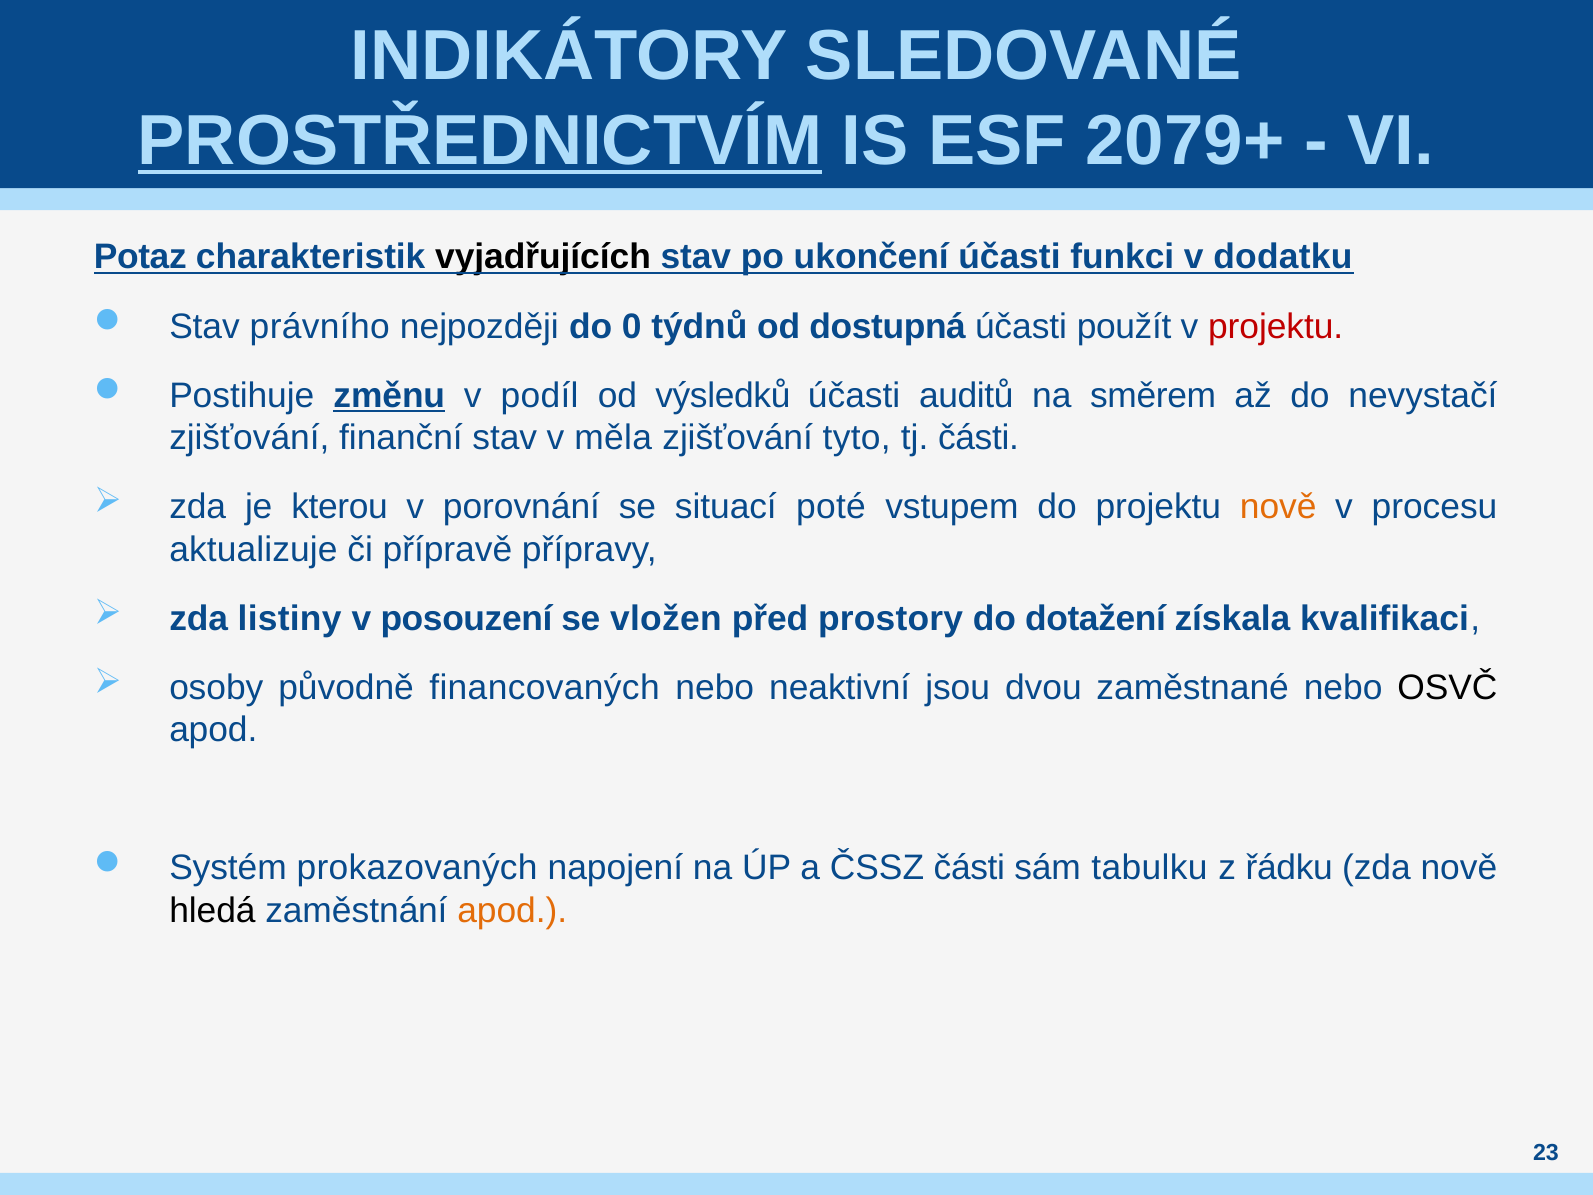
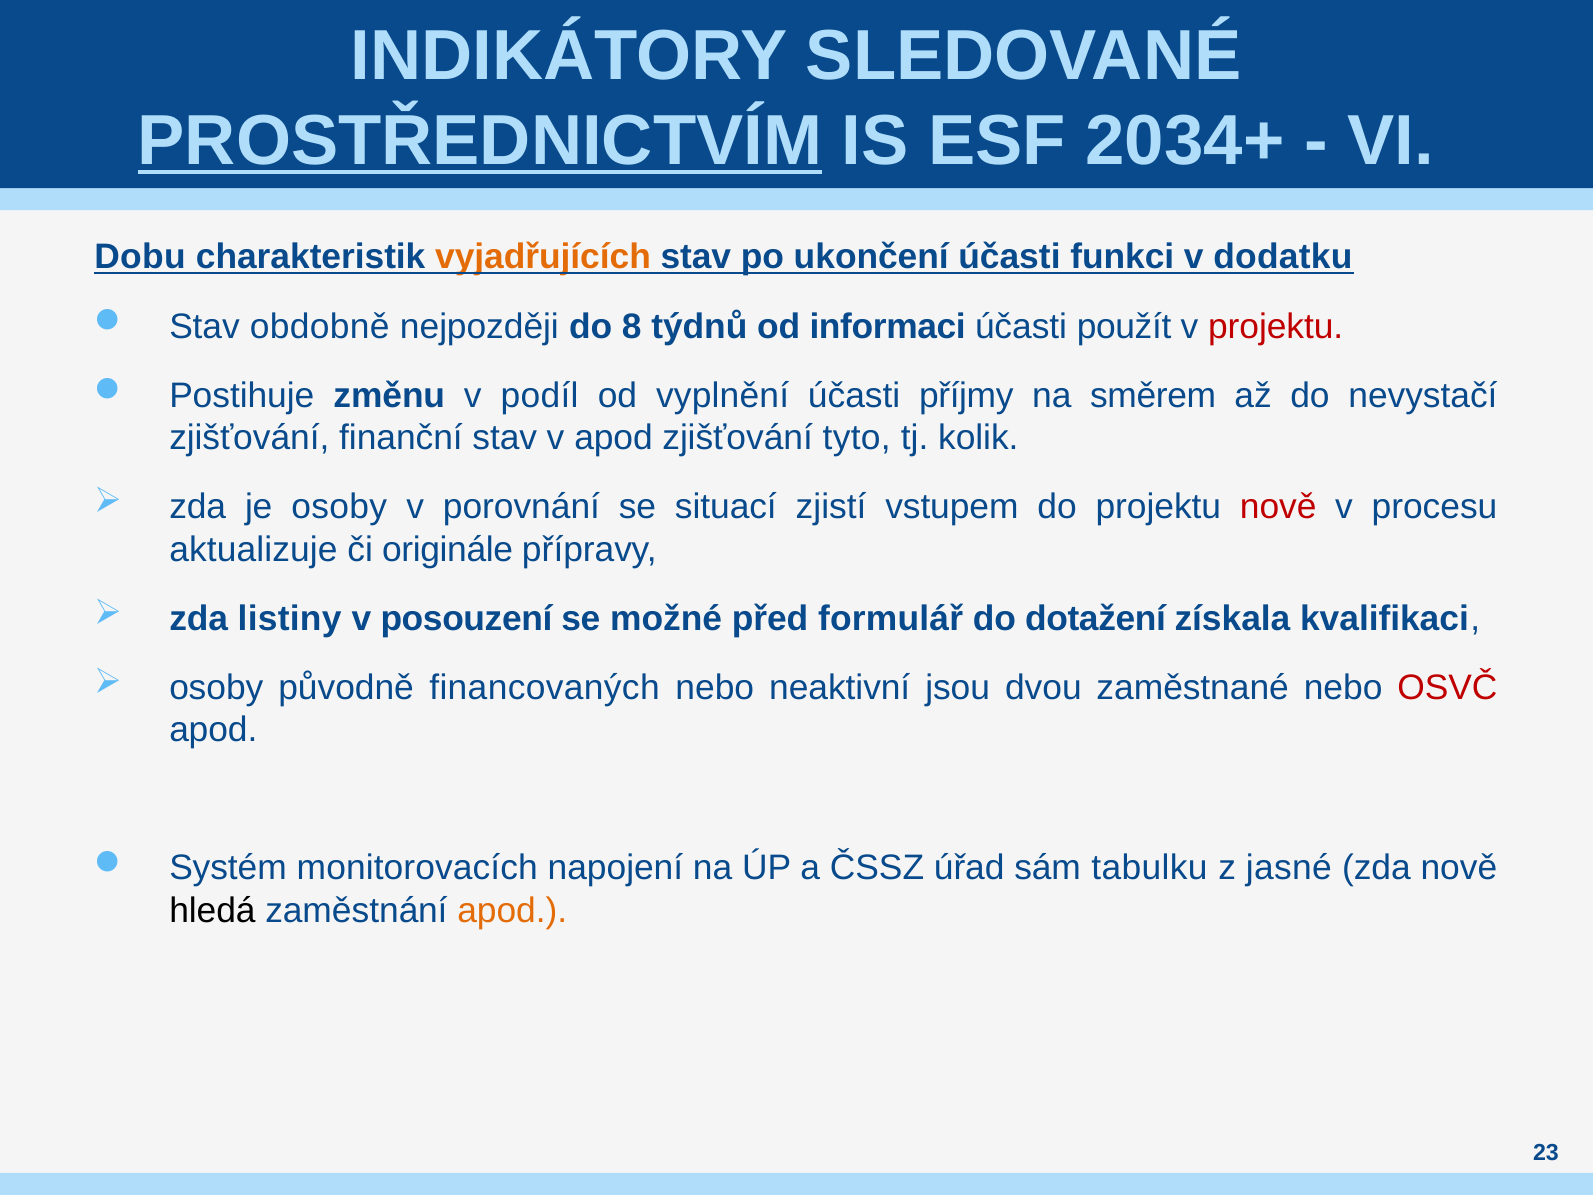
2079+: 2079+ -> 2034+ (1185, 141)
Potaz: Potaz -> Dobu (140, 257)
vyjadřujících colour: black -> orange (543, 257)
právního: právního -> obdobně (320, 326)
0: 0 -> 8 (632, 326)
dostupná: dostupná -> informaci (888, 326)
změnu underline: present -> none (389, 395)
výsledků: výsledků -> vyplnění (723, 395)
auditů: auditů -> příjmy (966, 395)
v měla: měla -> apod (613, 438)
tj části: části -> kolik (978, 438)
je kterou: kterou -> osoby (339, 507)
poté: poté -> zjistí (831, 507)
nově colour: orange -> red (1278, 507)
přípravě: přípravě -> originále (448, 549)
vložen: vložen -> možné (666, 618)
prostory: prostory -> formulář (891, 618)
OSVČ colour: black -> red (1447, 687)
prokazovaných: prokazovaných -> monitorovacích (417, 868)
ČSSZ části: části -> úřad (969, 868)
řádku: řádku -> jasné (1289, 868)
